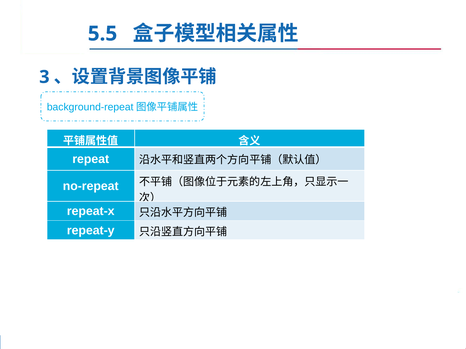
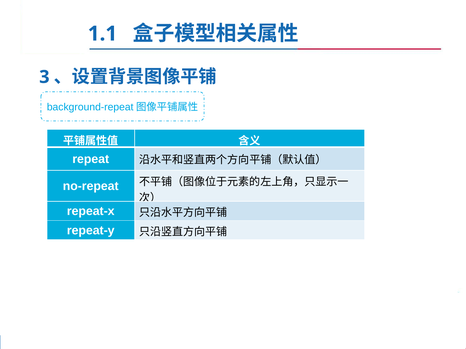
5.5: 5.5 -> 1.1 (102, 34)
